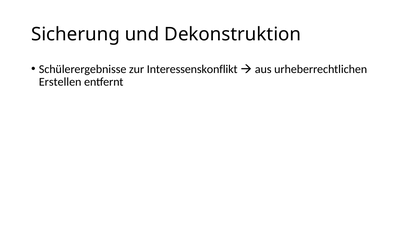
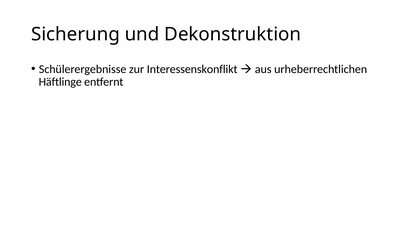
Erstellen: Erstellen -> Häftlinge (60, 82)
